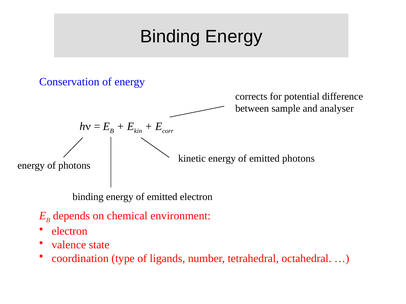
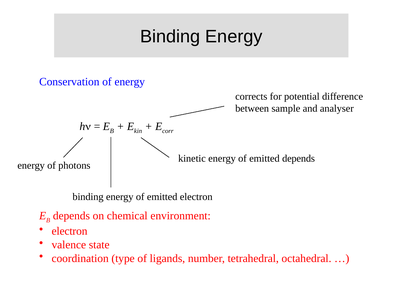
emitted photons: photons -> depends (299, 159)
